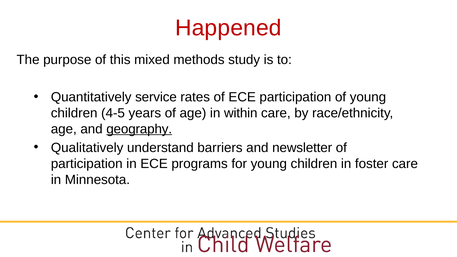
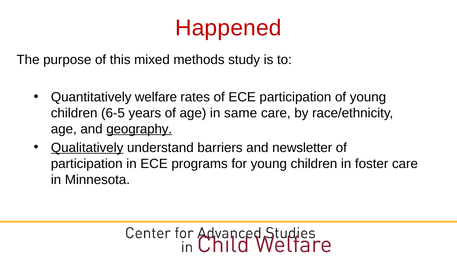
service: service -> welfare (156, 97)
4-5: 4-5 -> 6-5 (113, 113)
within: within -> same (241, 113)
Qualitatively underline: none -> present (87, 148)
